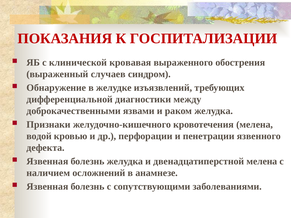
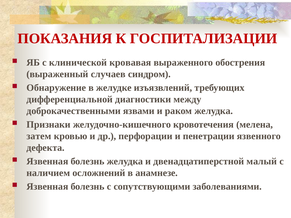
водой: водой -> затем (39, 136)
двенадцатиперстной мелена: мелена -> малый (262, 161)
